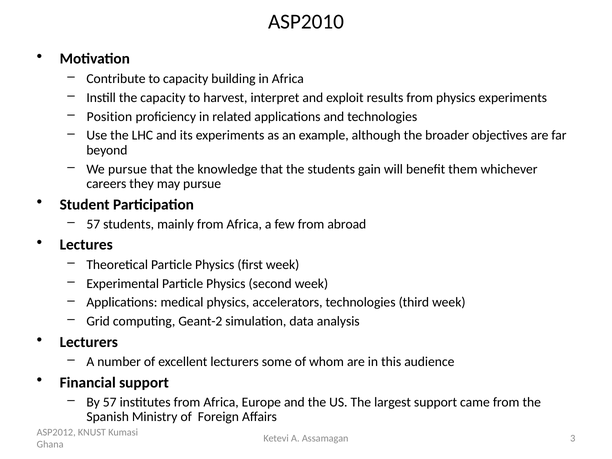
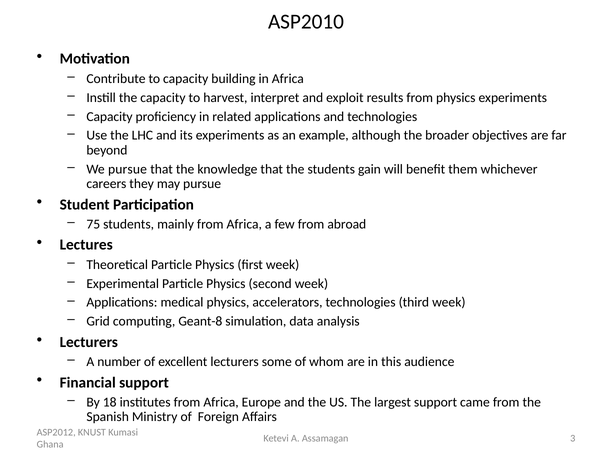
Position: Position -> Capacity (110, 117)
57: 57 -> 75 (93, 224)
Geant-2: Geant-2 -> Geant-8 (200, 321)
By 57: 57 -> 18 (110, 402)
